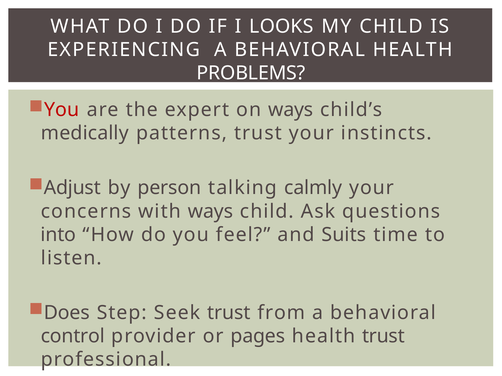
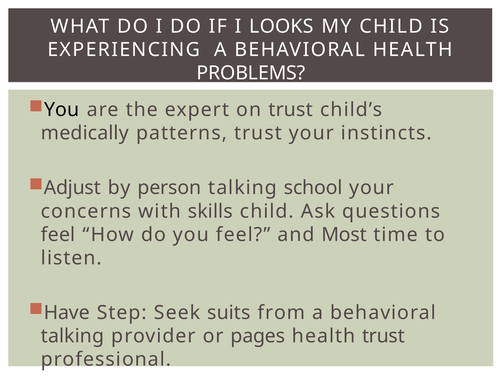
You colour: red -> black (62, 110)
on ways: ways -> trust (291, 110)
calmly: calmly -> school (313, 188)
with ways: ways -> skills (210, 212)
into: into -> feel (58, 235)
Suits: Suits -> Most (344, 235)
Does: Does -> Have (67, 313)
Seek trust: trust -> suits (229, 313)
control: control -> talking (73, 337)
